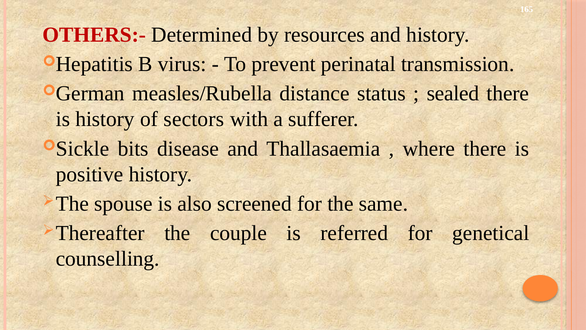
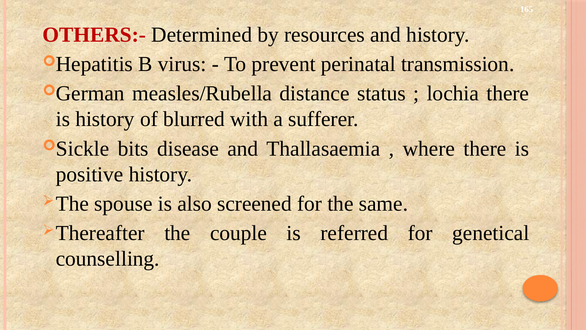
sealed: sealed -> lochia (453, 93)
sectors: sectors -> blurred (194, 119)
